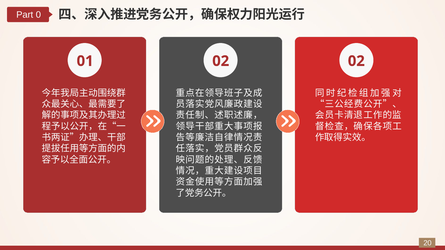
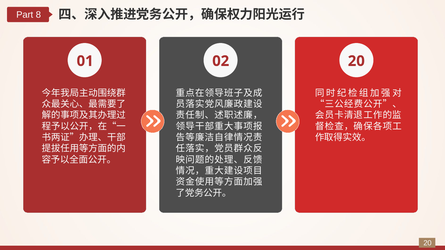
0: 0 -> 8 (38, 15)
02 02: 02 -> 20 (356, 61)
